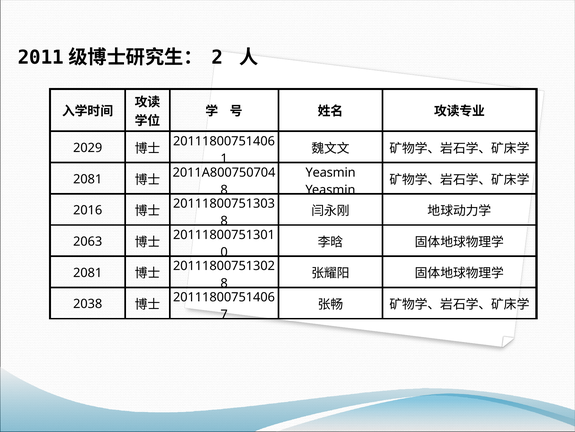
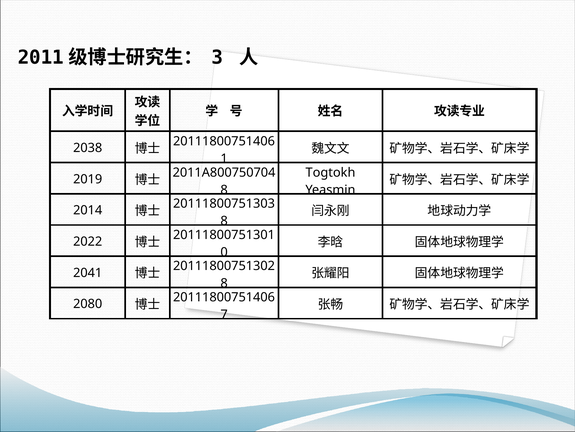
2: 2 -> 3 (217, 57)
2029: 2029 -> 2038 (88, 148)
Yeasmin: Yeasmin -> Togtokh (330, 172)
2081: 2081 -> 2019 (88, 179)
2016: 2016 -> 2014 (88, 210)
2063: 2063 -> 2022 (88, 241)
2081: 2081 -> 2041 (88, 272)
2038: 2038 -> 2080 (88, 304)
